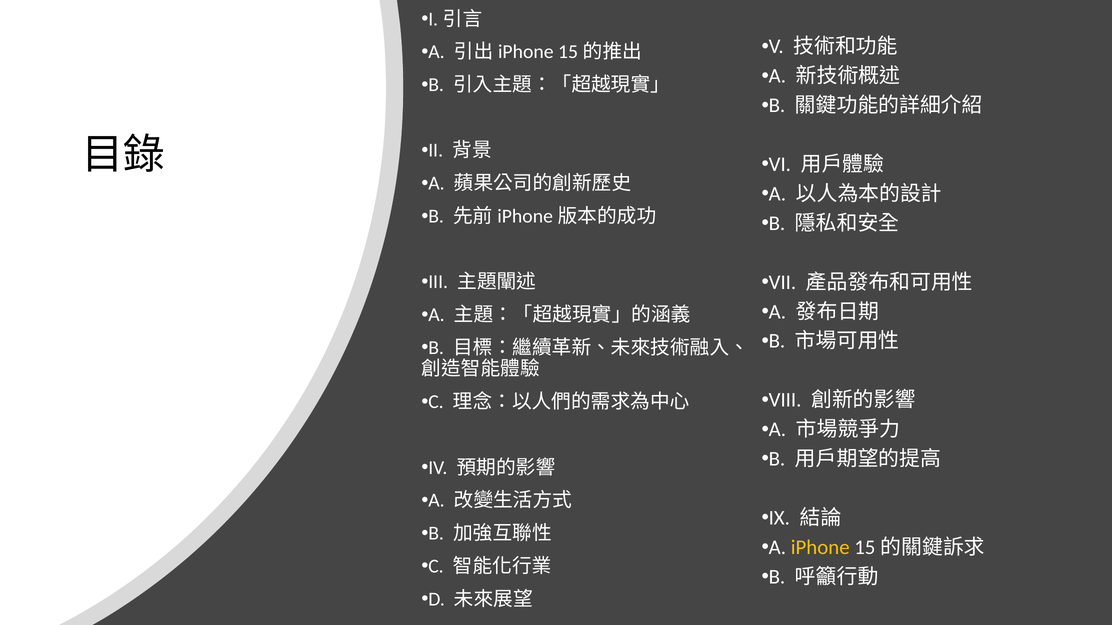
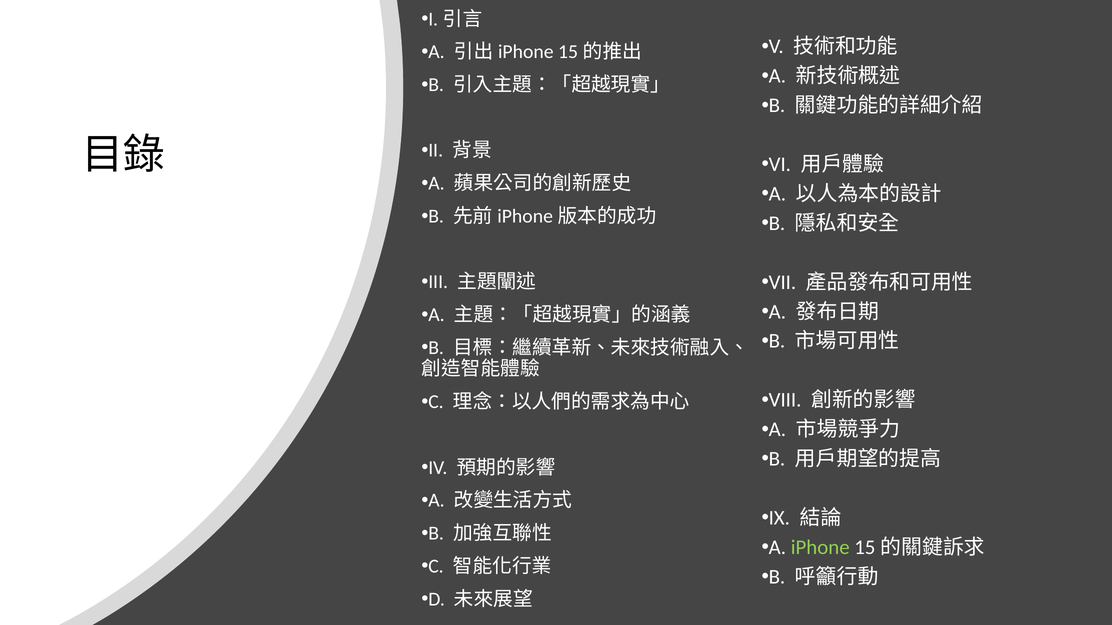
iPhone colour: yellow -> light green (820, 548)
